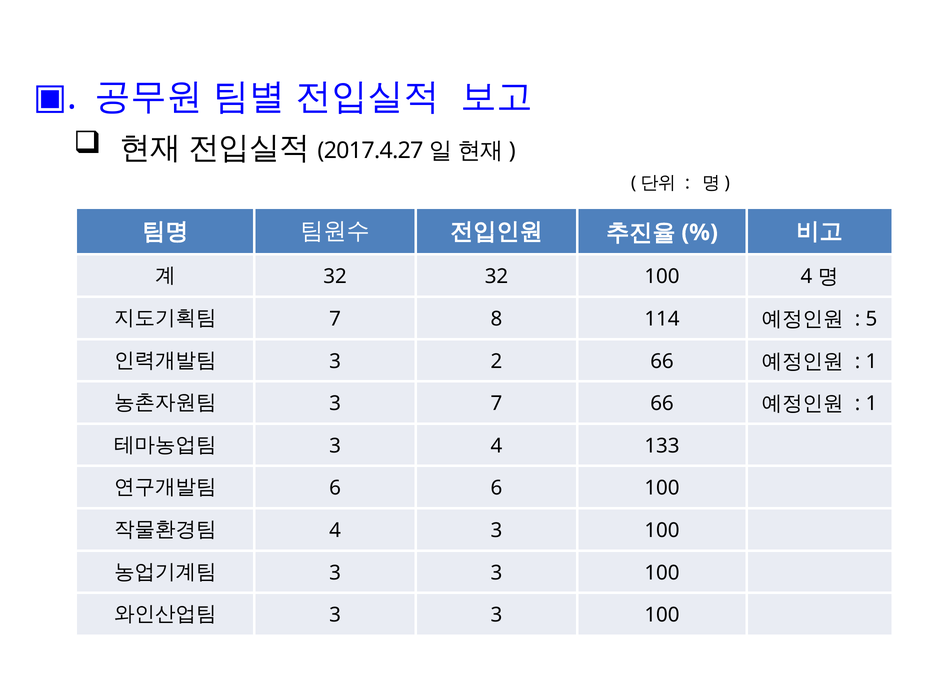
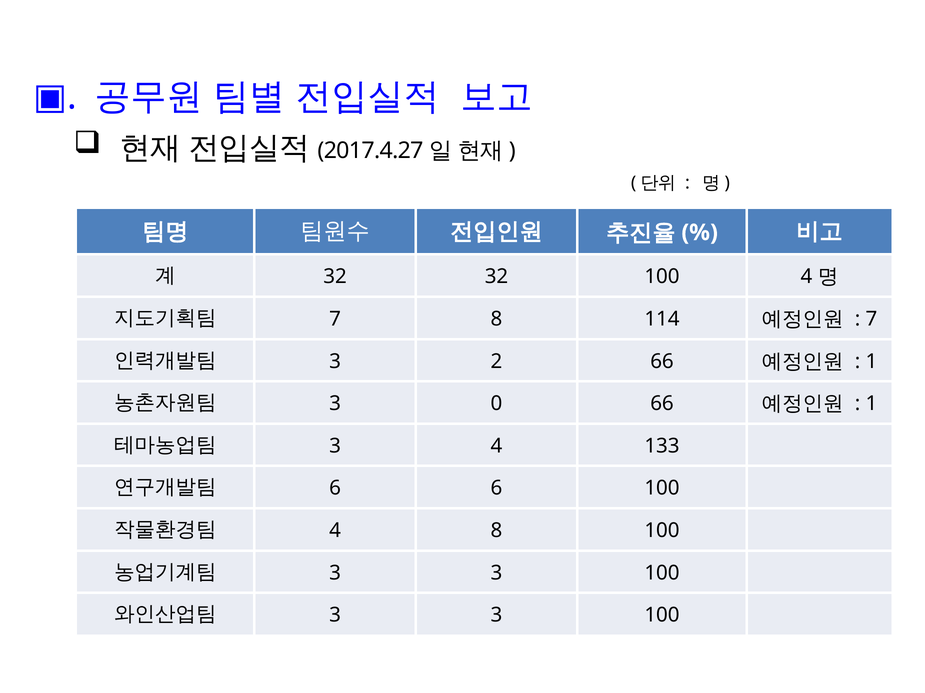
5: 5 -> 7 (871, 319)
3 7: 7 -> 0 (496, 404)
4 3: 3 -> 8 (496, 531)
